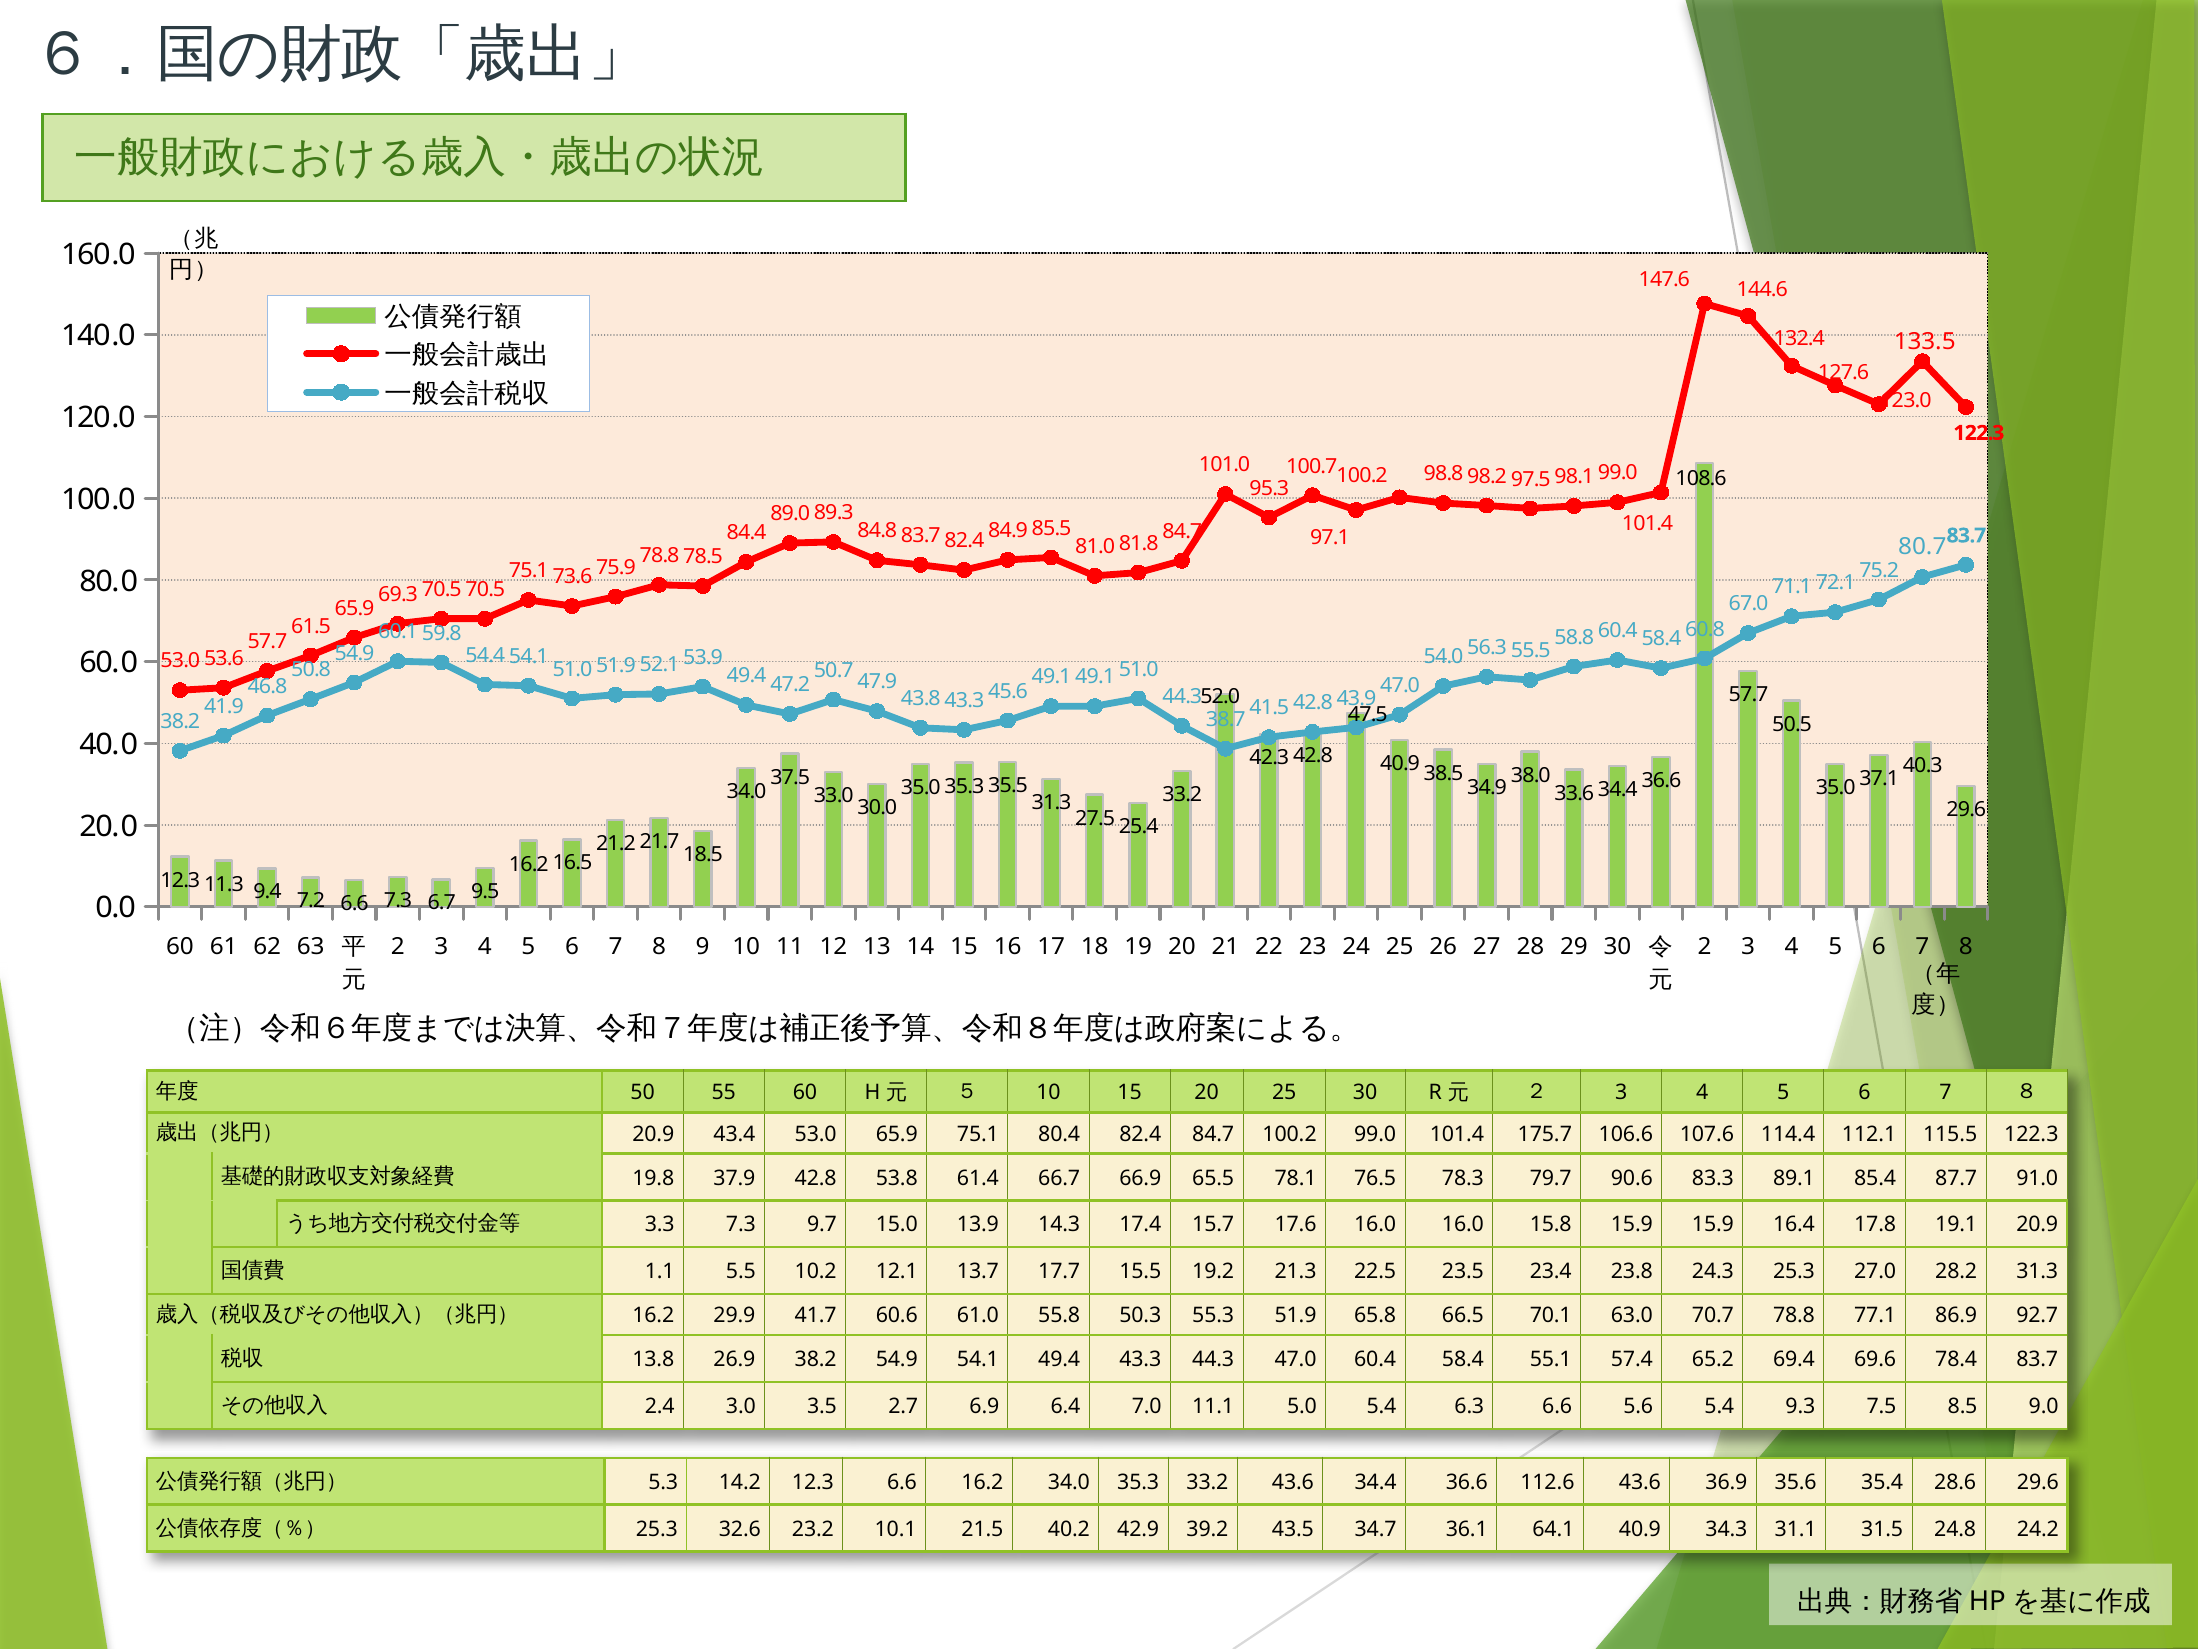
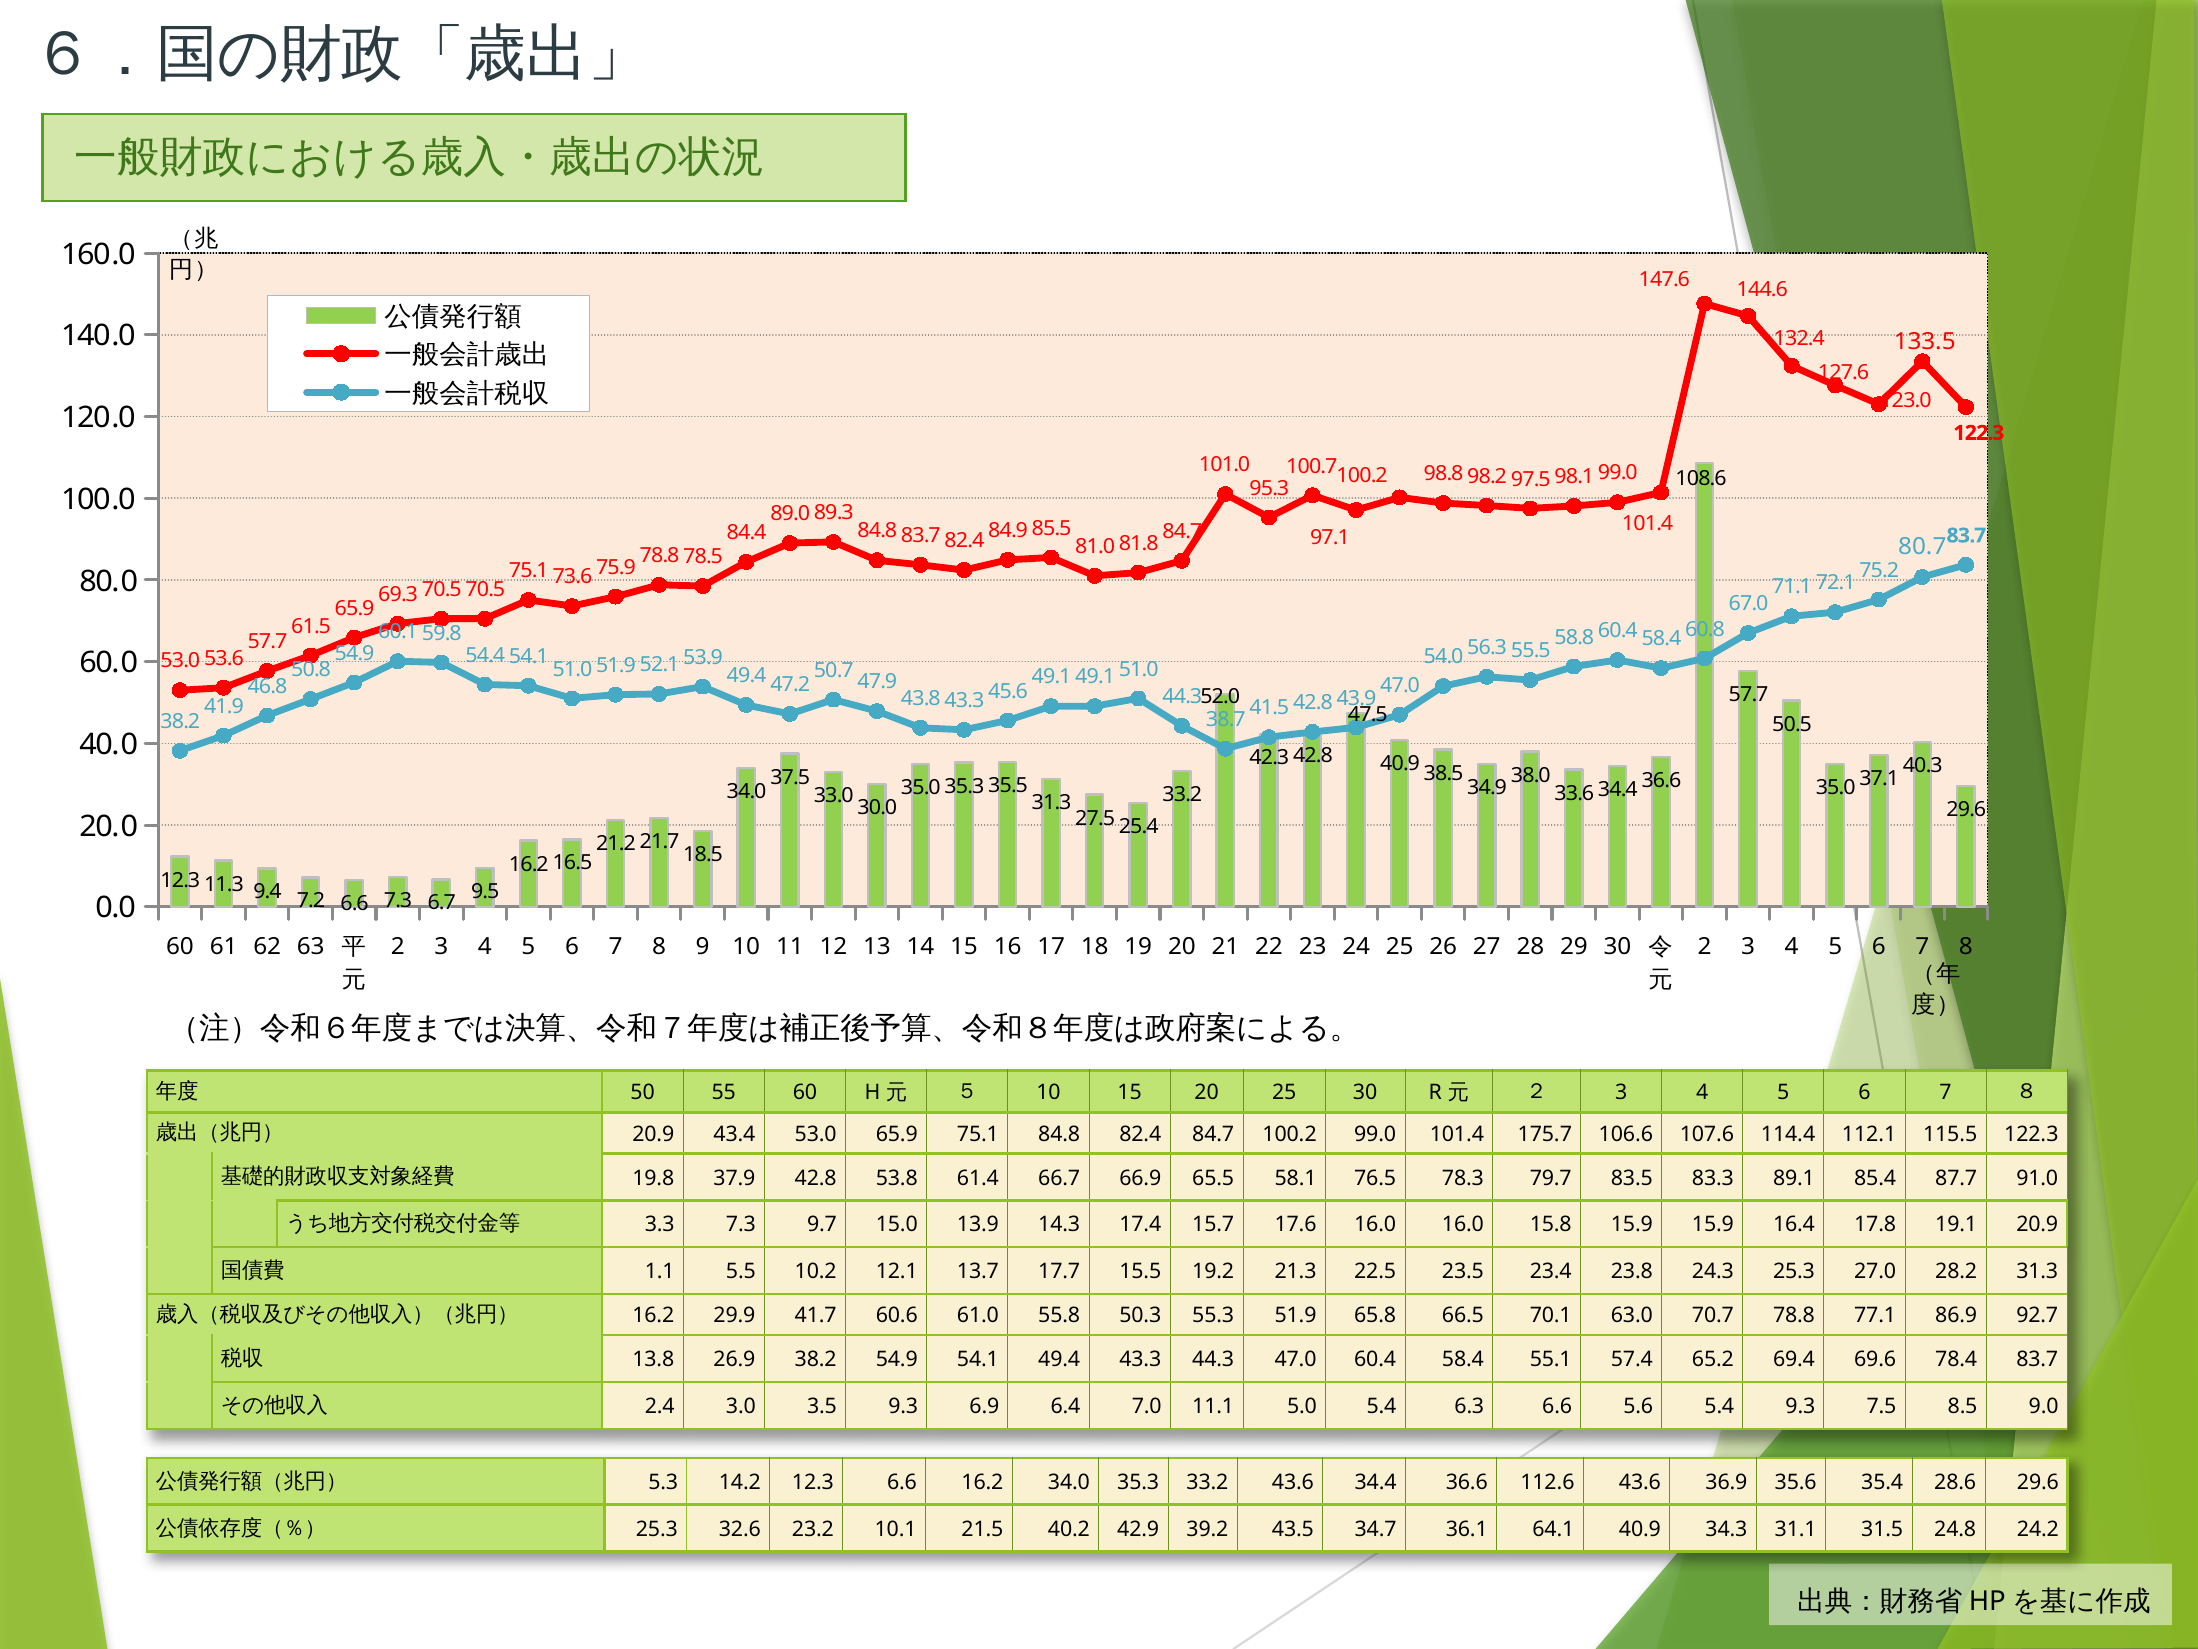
80.4: 80.4 -> 84.8 (1059, 1134)
78.1: 78.1 -> 58.1 (1296, 1178)
90.6: 90.6 -> 83.5 (1632, 1178)
3.5 2.7: 2.7 -> 9.3 (903, 1406)
